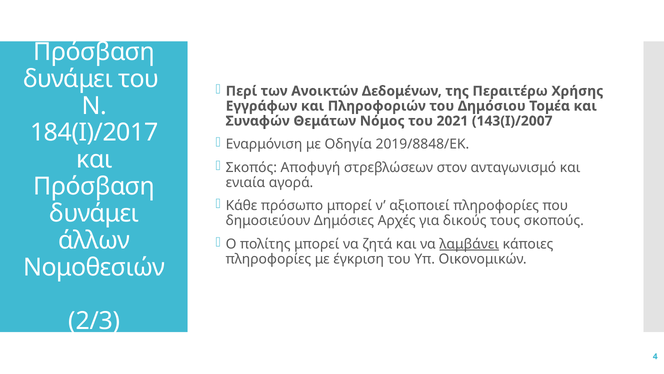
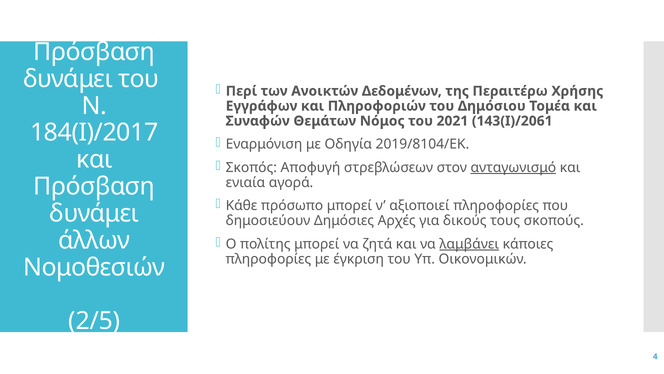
143(Ι)/2007: 143(Ι)/2007 -> 143(Ι)/2061 (512, 121)
2019/8848/ΕΚ: 2019/8848/ΕΚ -> 2019/8104/ΕΚ (422, 144)
ανταγωνισμό underline: none -> present (513, 167)
2/3: 2/3 -> 2/5 (94, 321)
